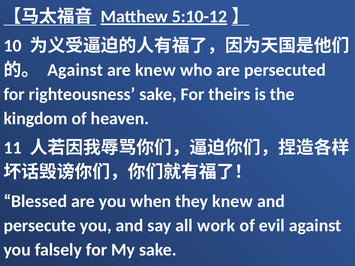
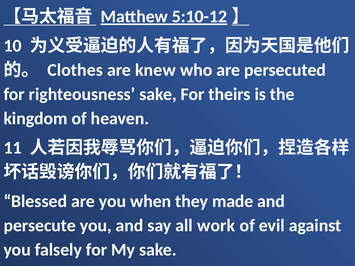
Against: Against -> Clothes (75, 70)
they knew: knew -> made (233, 201)
